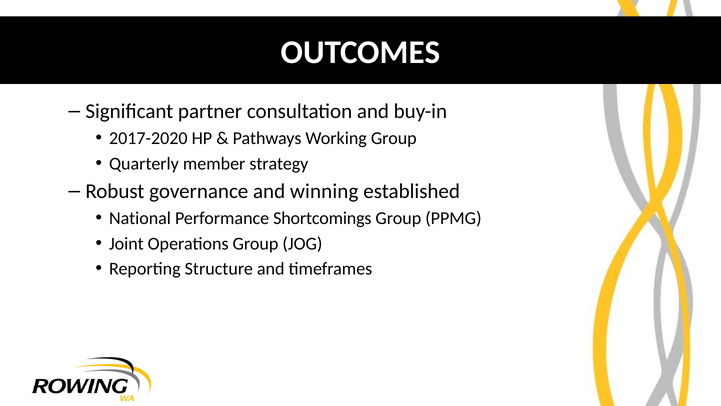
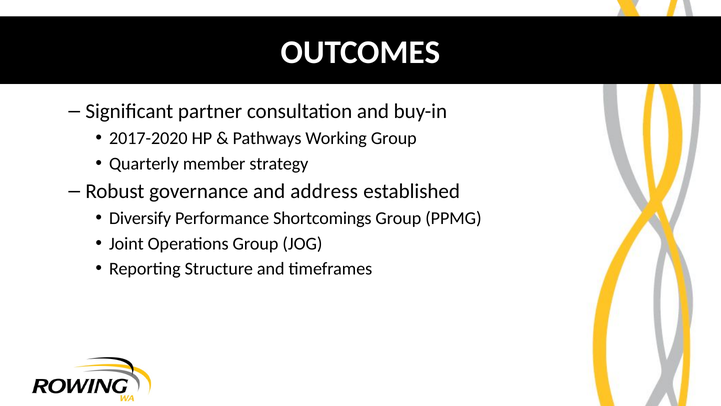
winning: winning -> address (324, 191)
National: National -> Diversify (140, 218)
